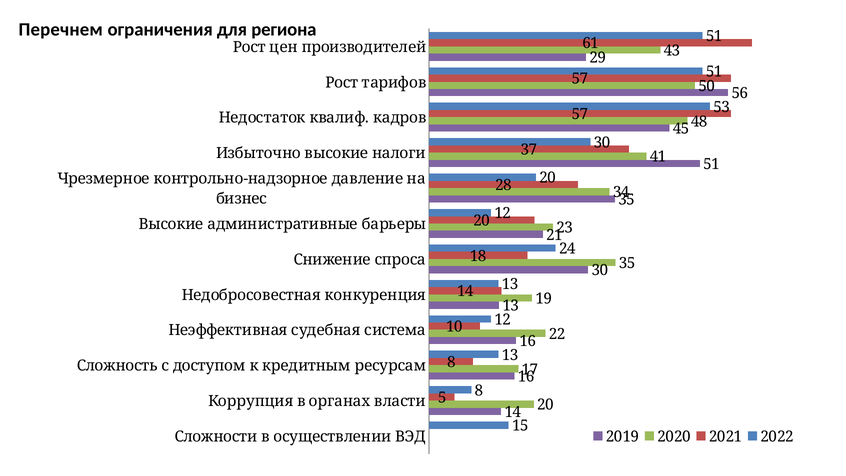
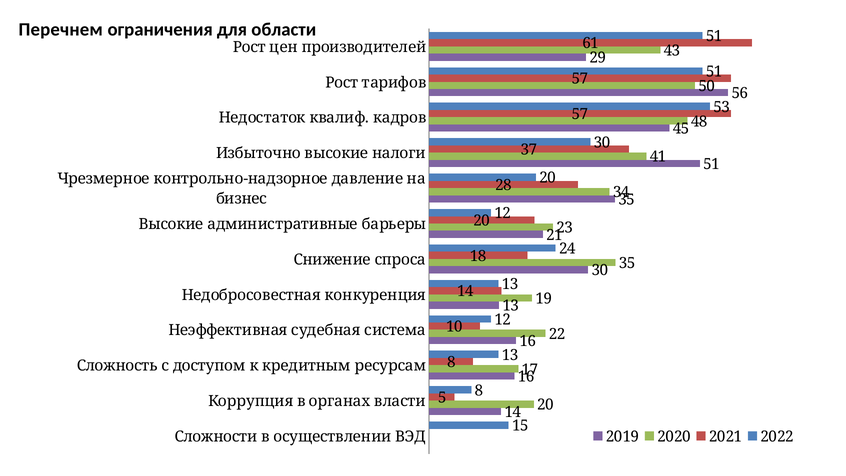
региона: региона -> области (284, 29)
